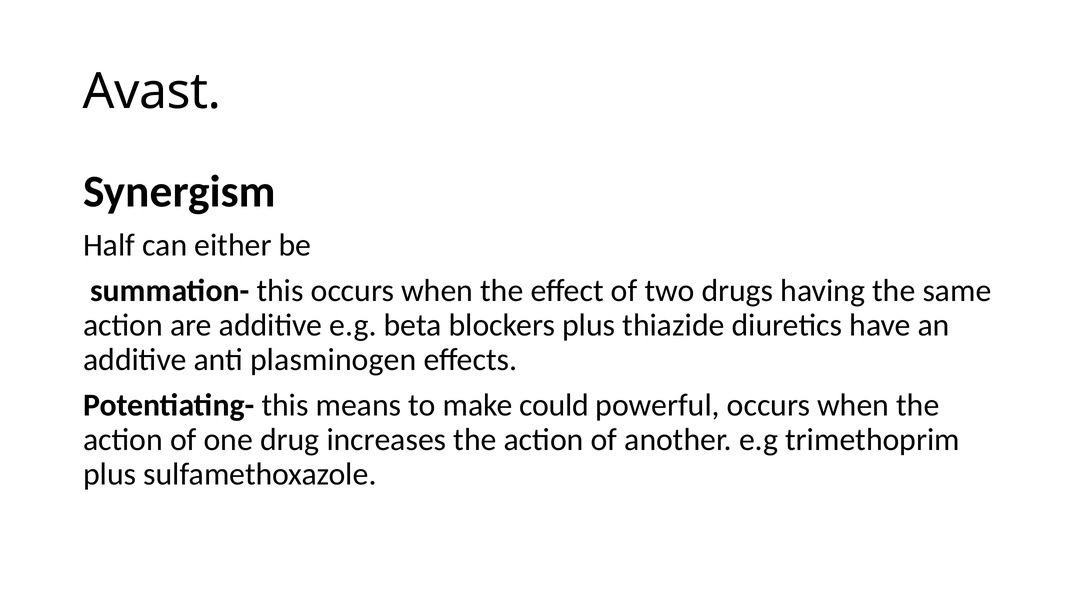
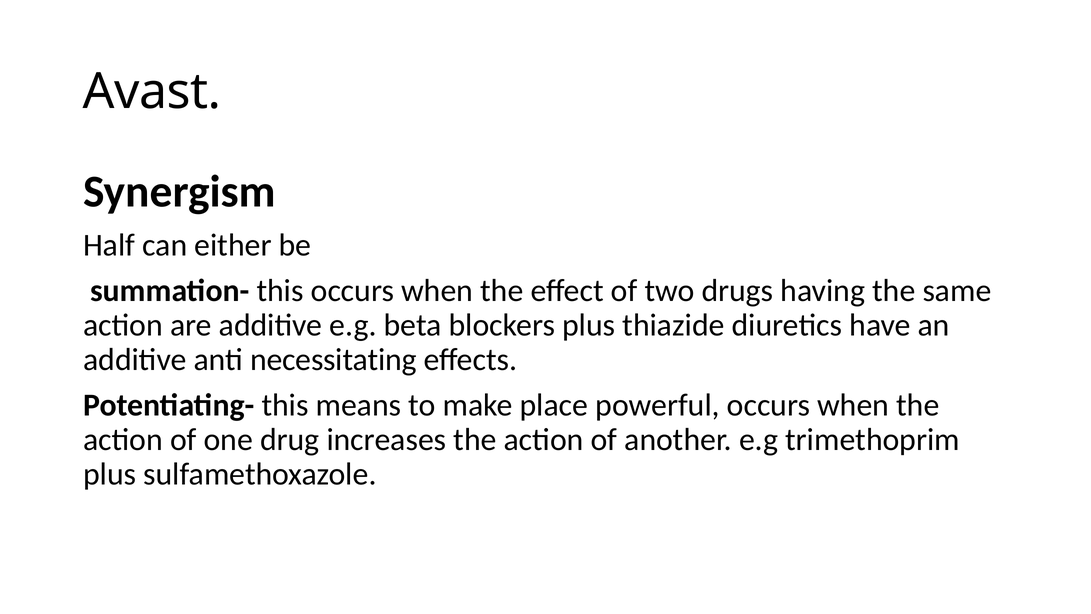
plasminogen: plasminogen -> necessitating (333, 359)
could: could -> place (554, 405)
